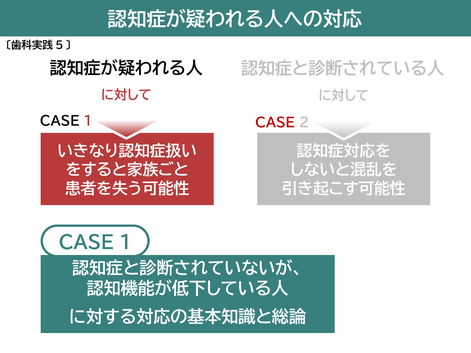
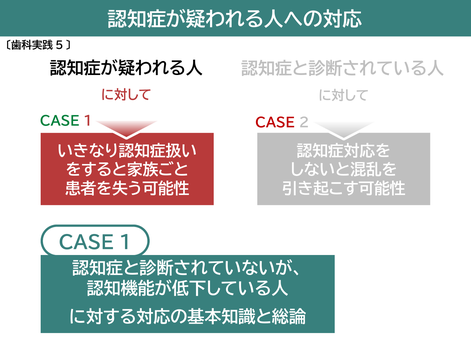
CASE colour: black -> green (60, 121)
